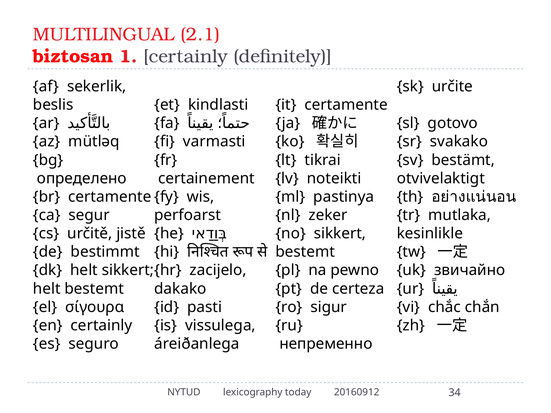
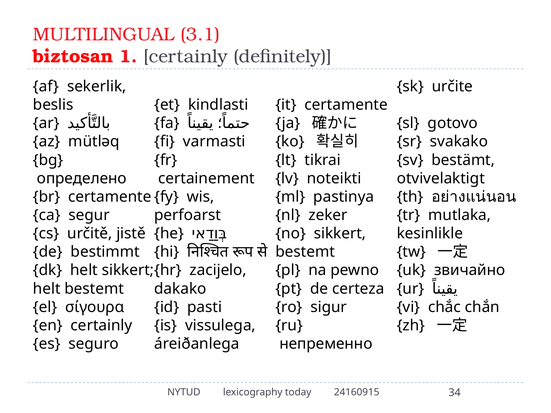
2.1: 2.1 -> 3.1 (200, 34)
20160912: 20160912 -> 24160915 (357, 392)
